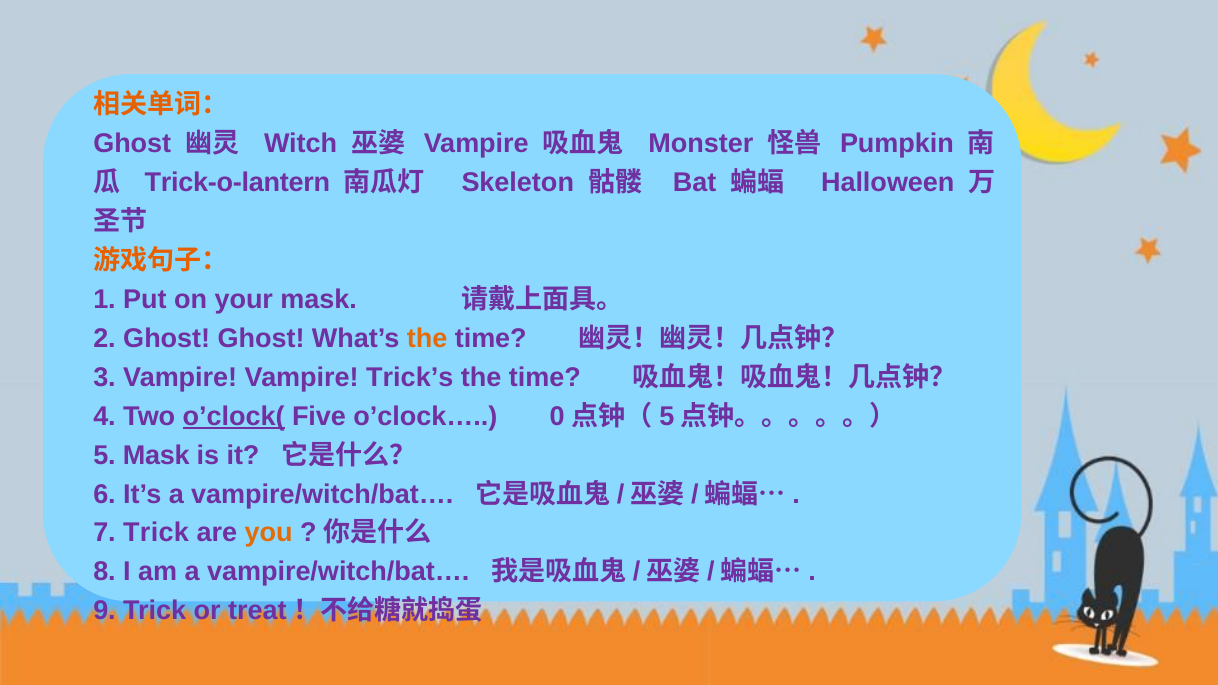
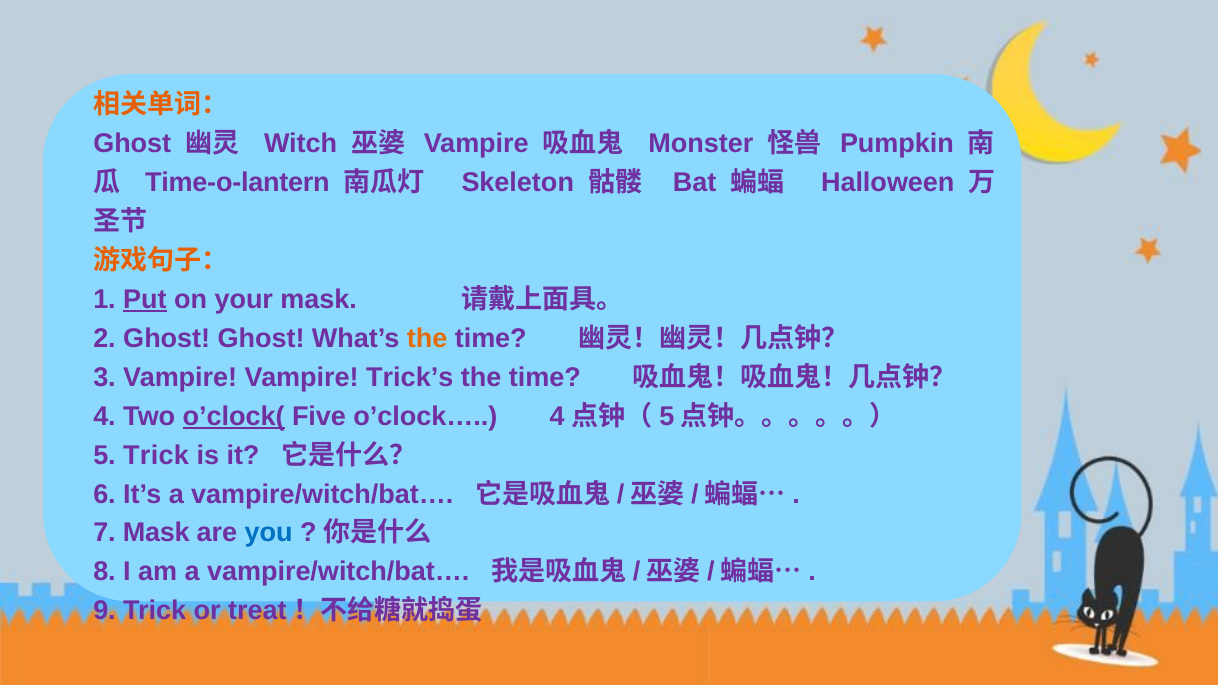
Trick-o-lantern: Trick-o-lantern -> Time-o-lantern (237, 183)
Put underline: none -> present (145, 300)
o’clock… 0: 0 -> 4 (557, 416)
5 Mask: Mask -> Trick (156, 455)
7 Trick: Trick -> Mask (156, 533)
you colour: orange -> blue (269, 533)
